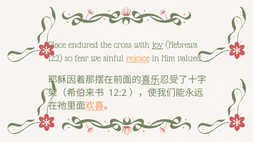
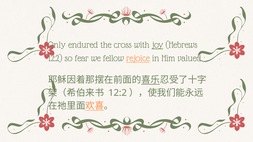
Place: Place -> Only (57, 45)
sinful: sinful -> fellow (113, 58)
